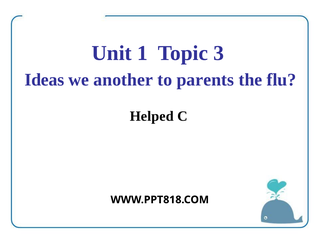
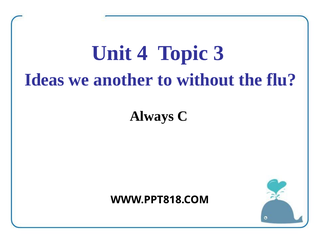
1: 1 -> 4 (142, 53)
parents: parents -> without (205, 80)
Helped: Helped -> Always (152, 116)
